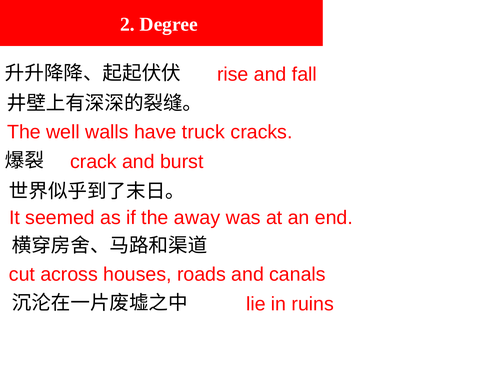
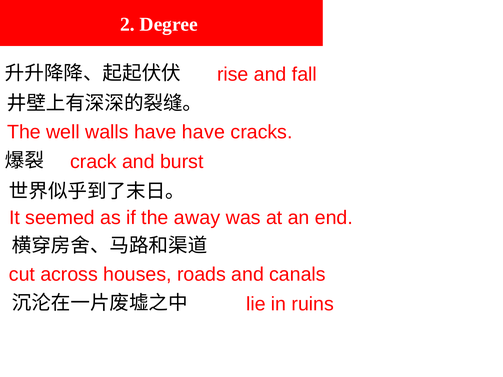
have truck: truck -> have (203, 132)
